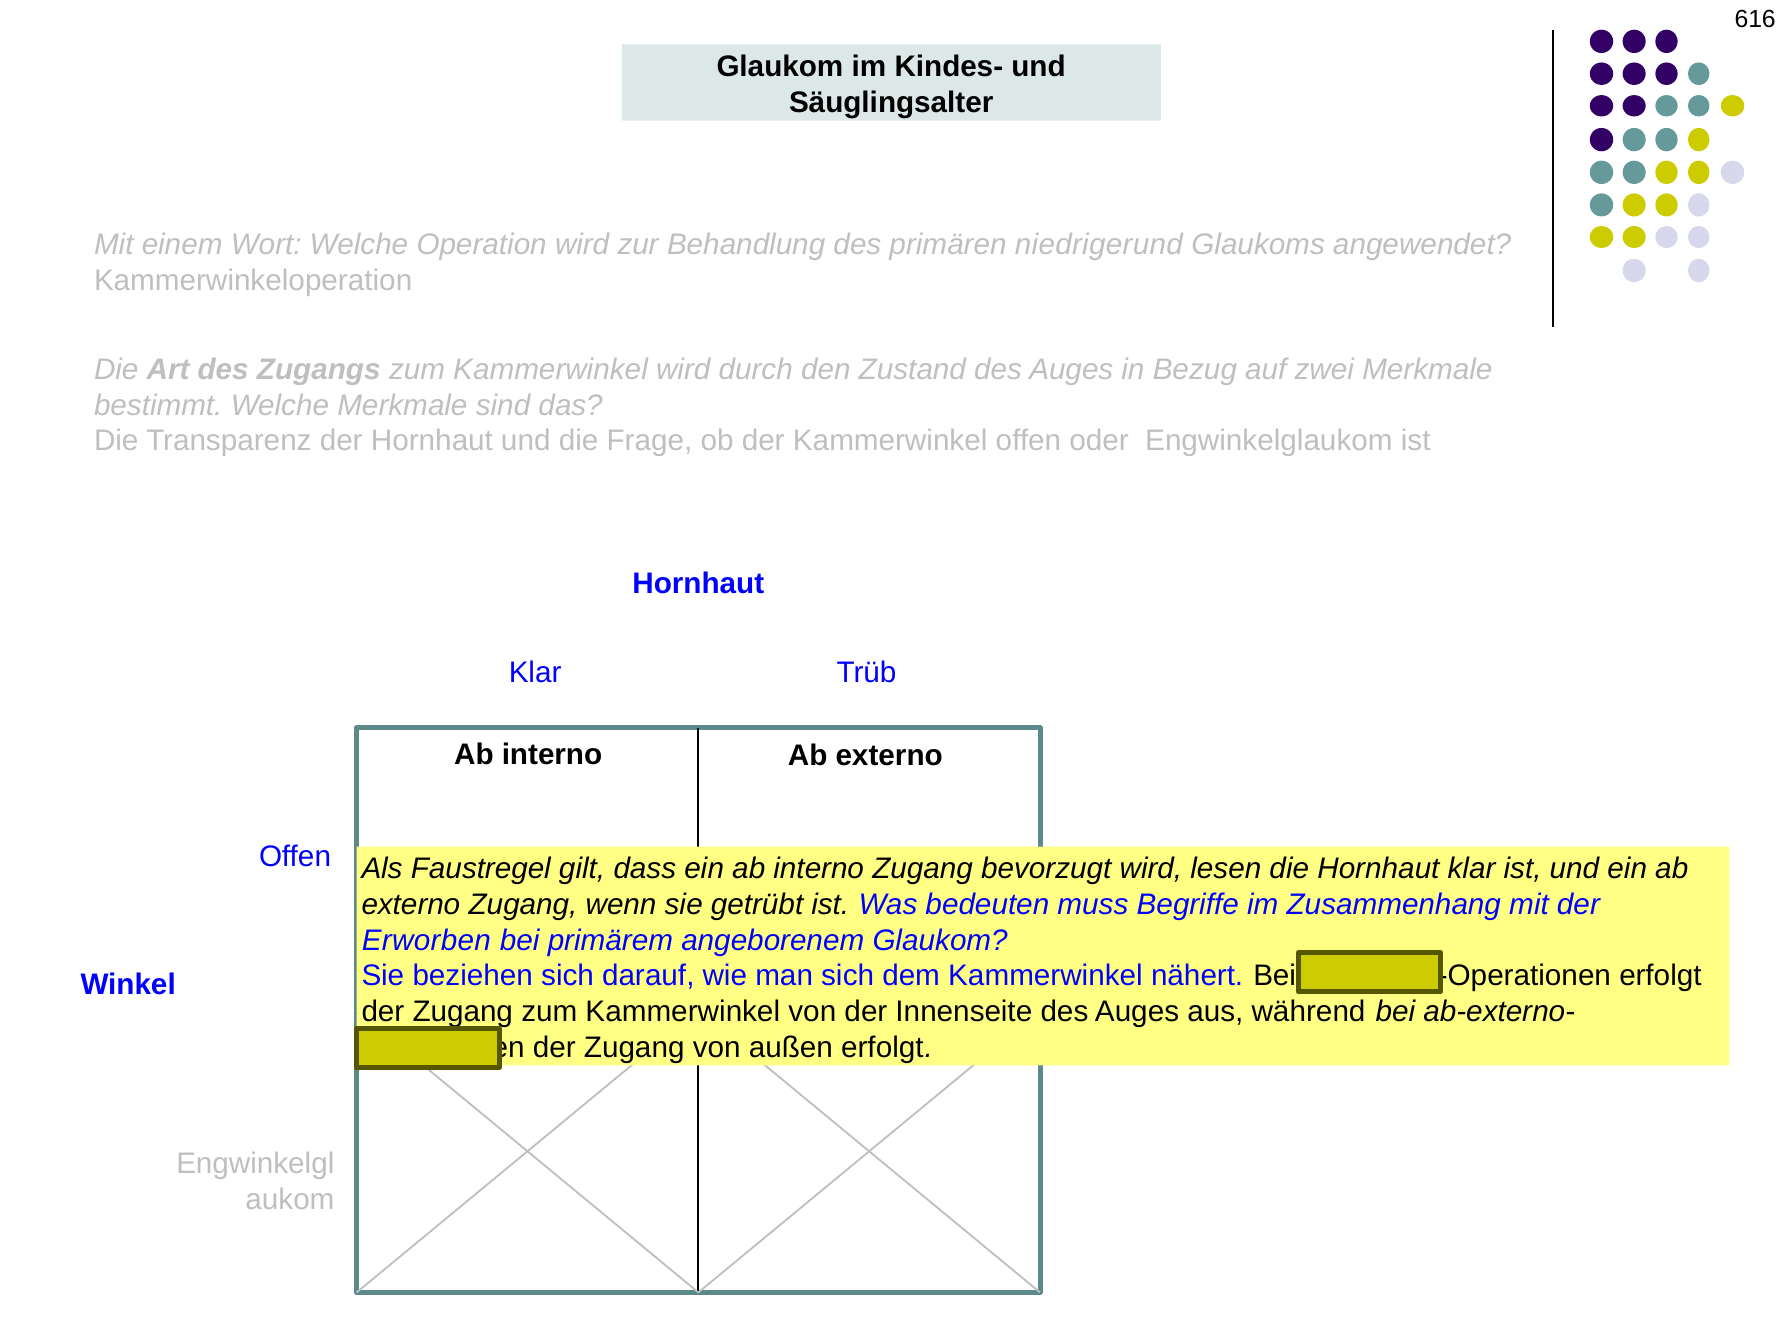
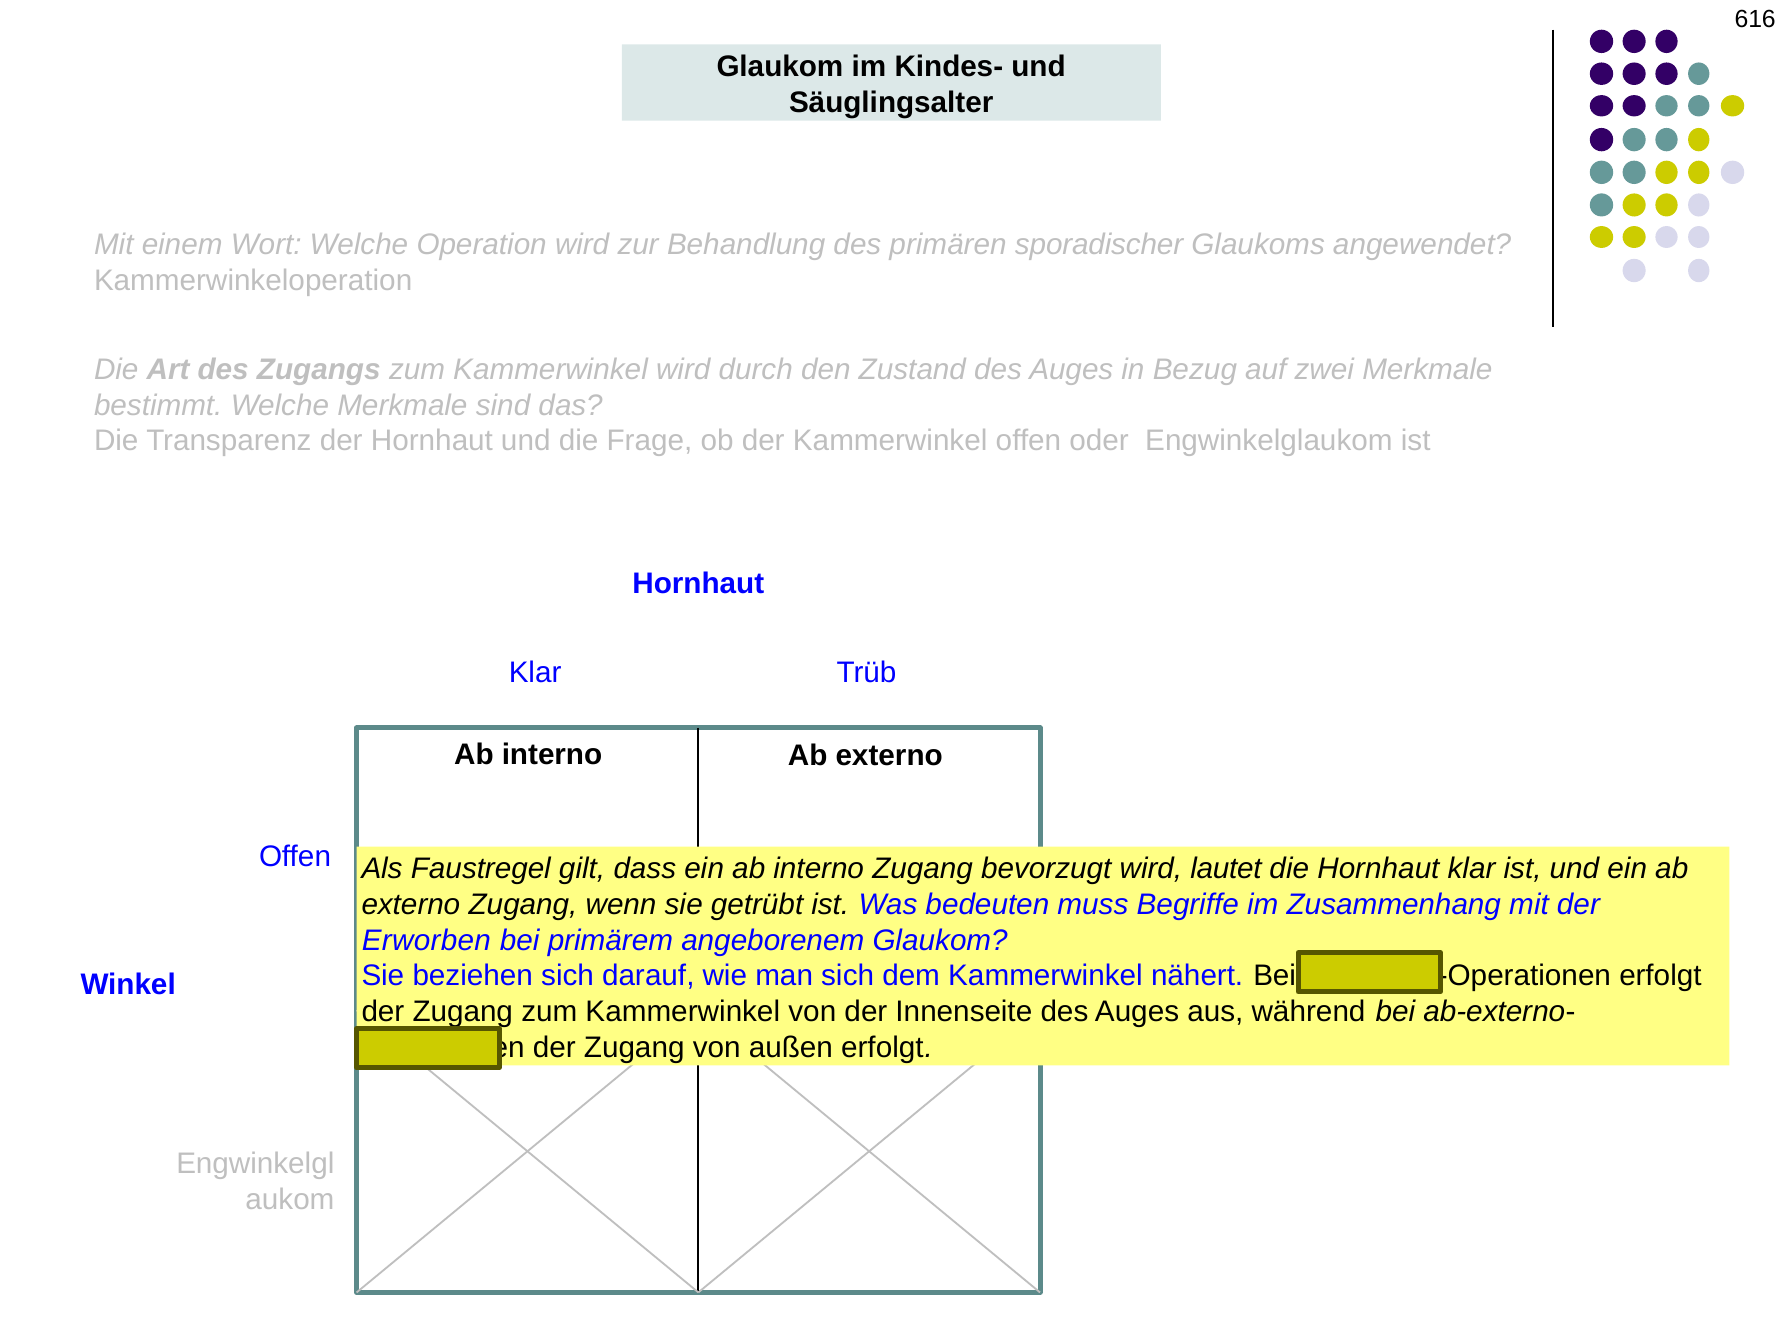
niedrigerund: niedrigerund -> sporadischer (1099, 245)
lesen: lesen -> lautet (1226, 869)
